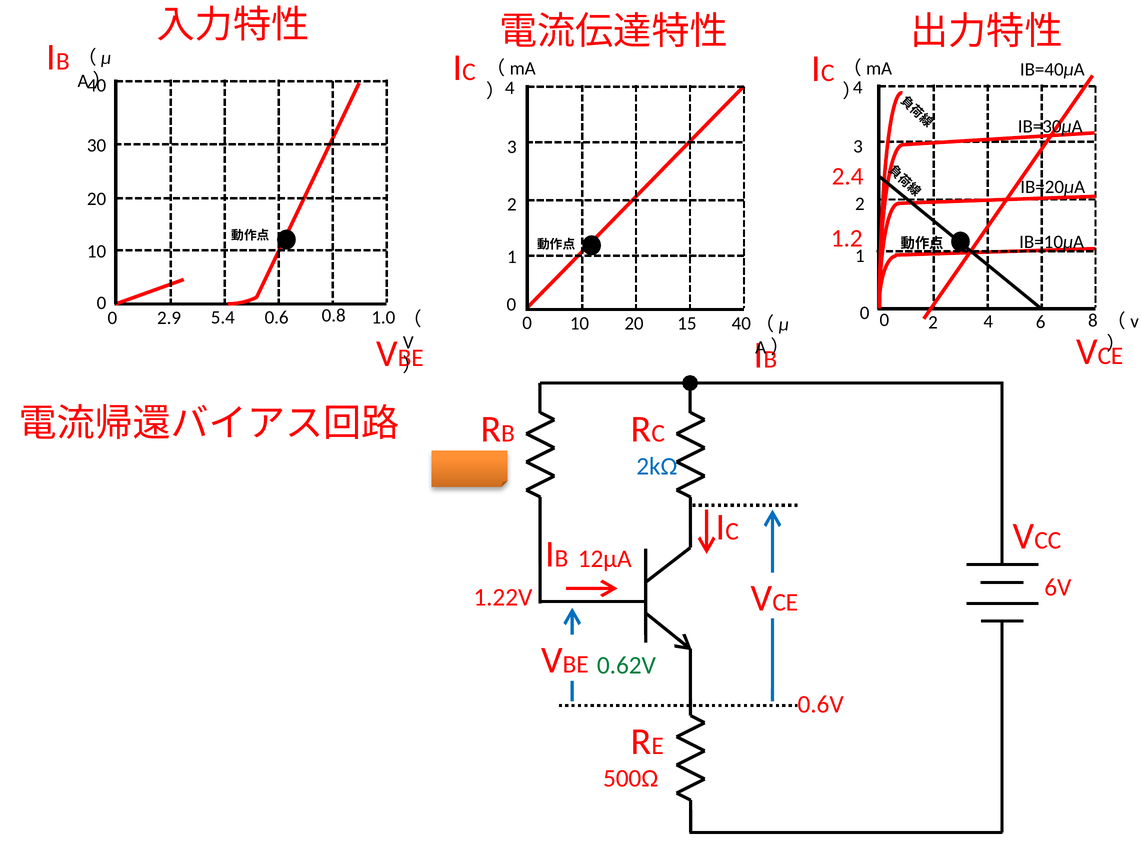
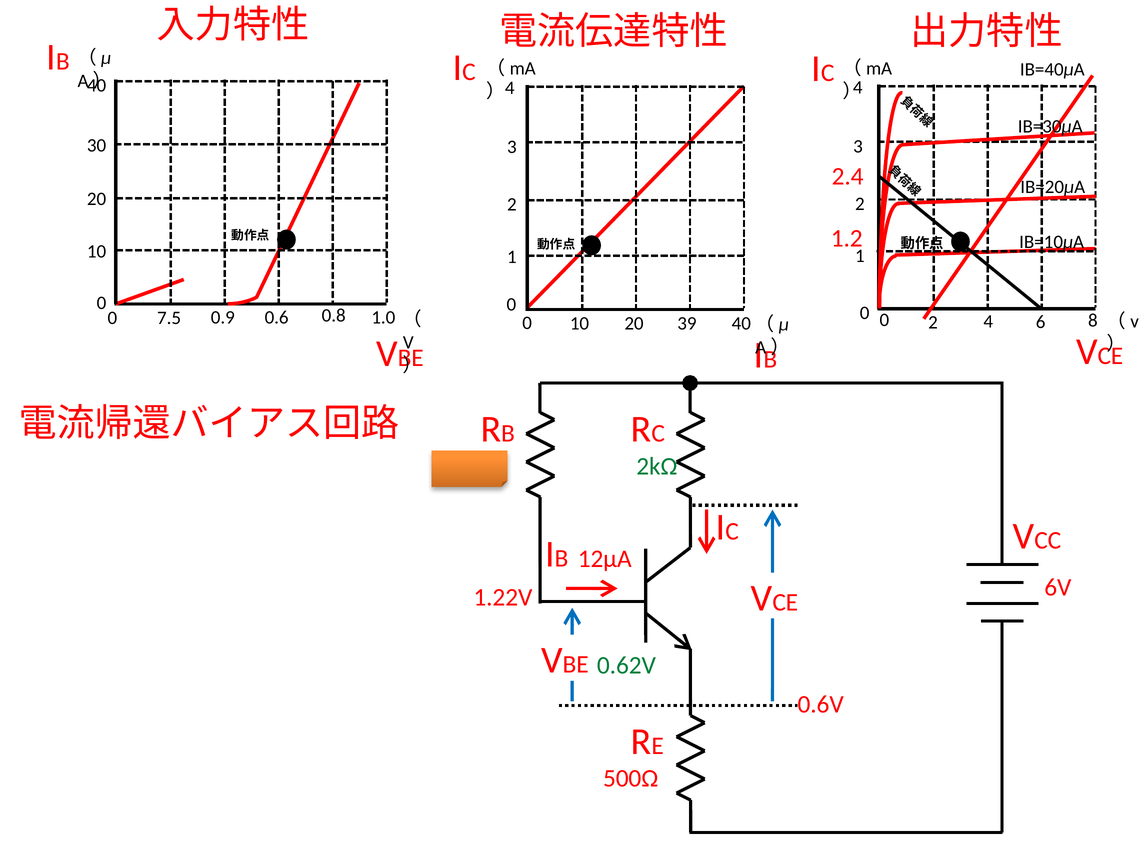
5.4: 5.4 -> 0.9 (223, 318)
2.9: 2.9 -> 7.5 (169, 318)
15: 15 -> 39 (687, 324)
2kΩ colour: blue -> green (657, 467)
